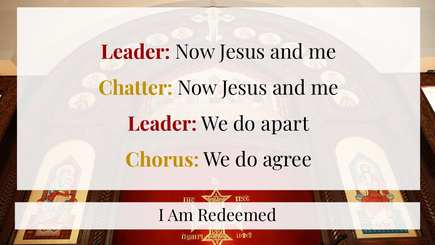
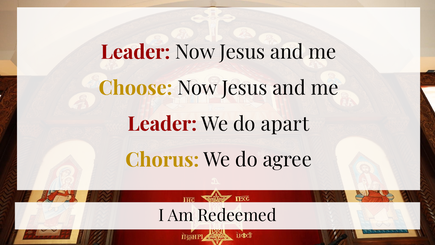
Chatter: Chatter -> Choose (135, 88)
